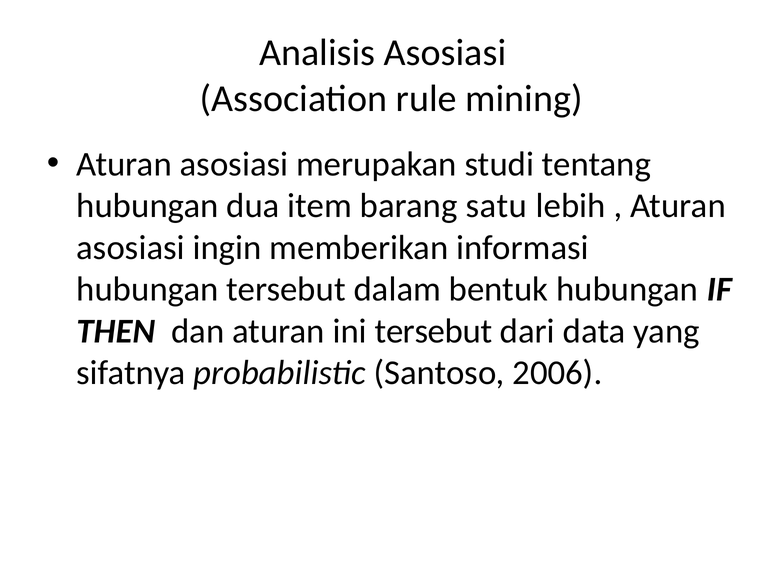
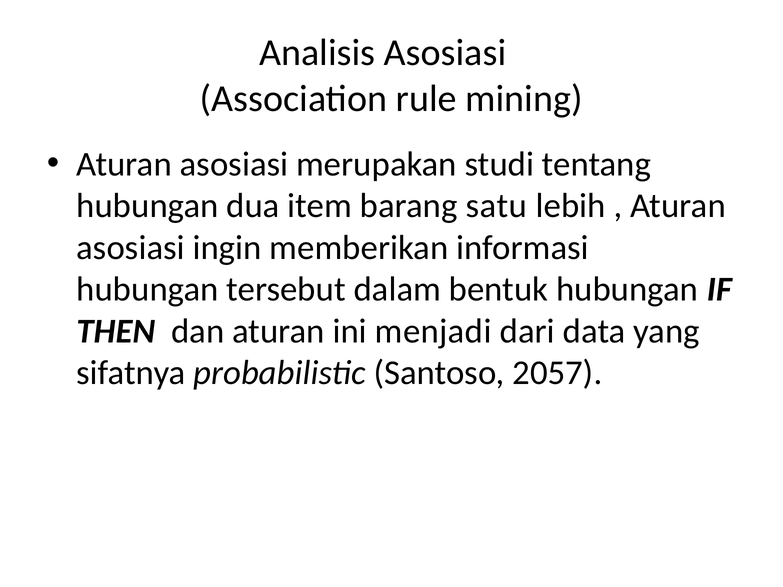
ini tersebut: tersebut -> menjadi (433, 331)
2006: 2006 -> 2057 (557, 373)
